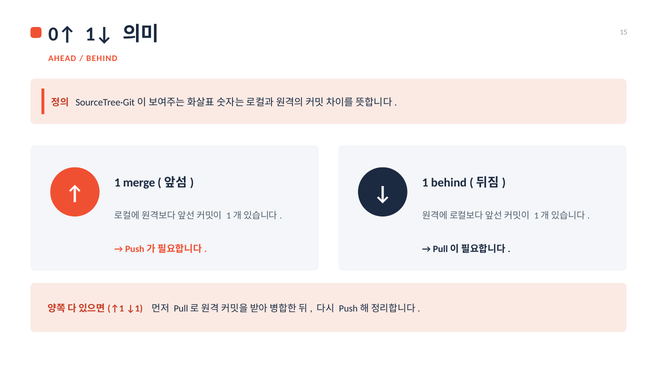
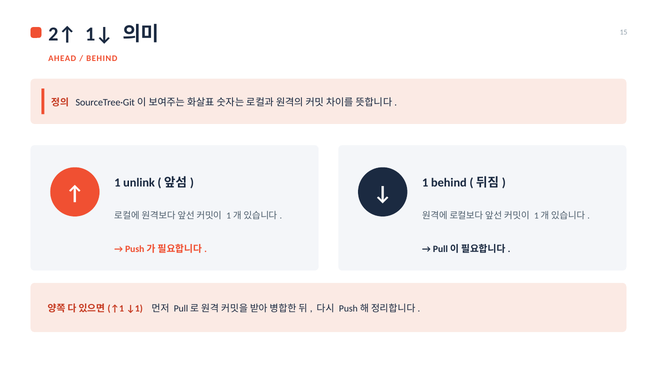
0↑: 0↑ -> 2↑ (62, 34)
merge: merge -> unlink (139, 183)
